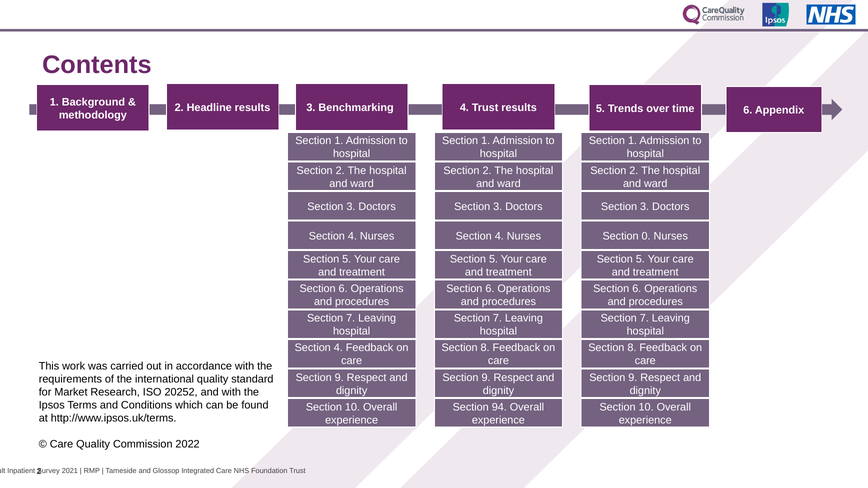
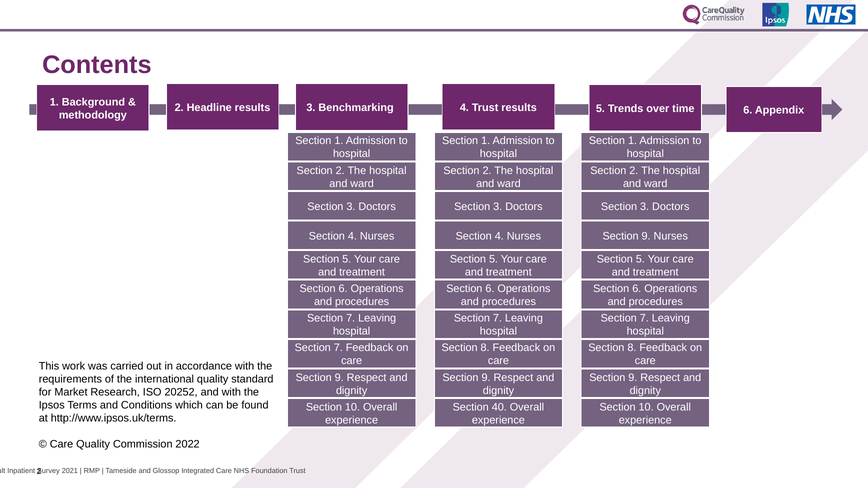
0: 0 -> 9 (646, 236)
4: 4 -> 7 (338, 348)
94: 94 -> 40 (499, 407)
